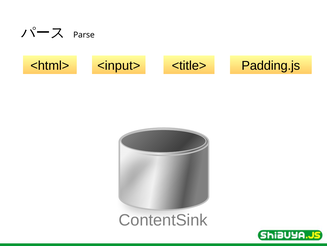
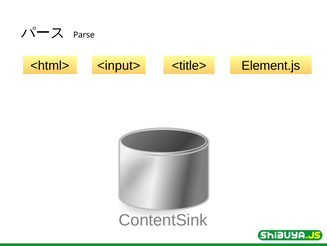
Padding.js: Padding.js -> Element.js (271, 65)
